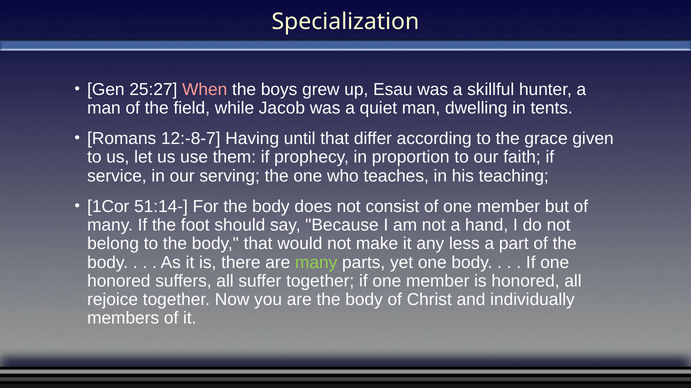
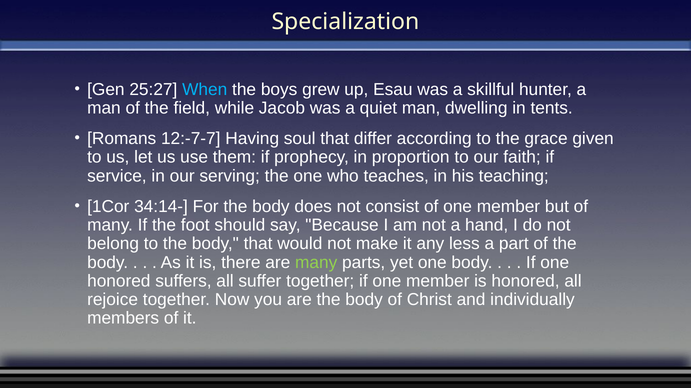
When colour: pink -> light blue (205, 89)
12:-8-7: 12:-8-7 -> 12:-7-7 (191, 139)
until: until -> soul (300, 139)
51:14-: 51:14- -> 34:14- (161, 207)
